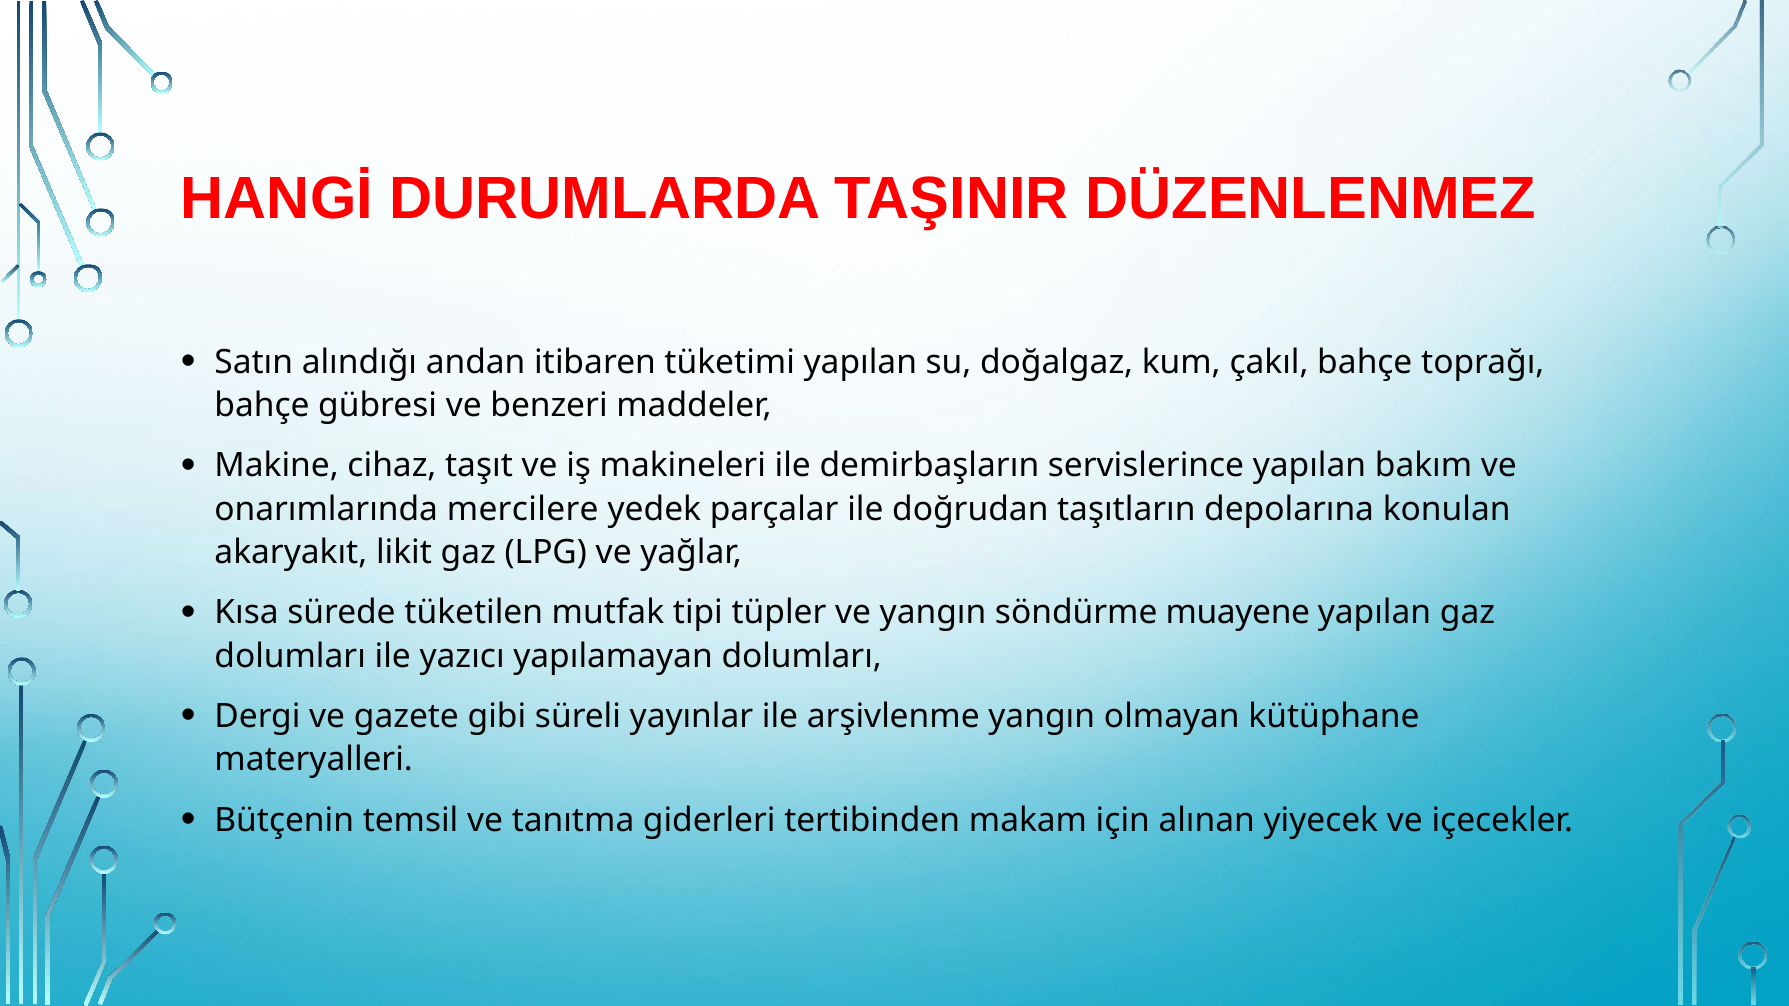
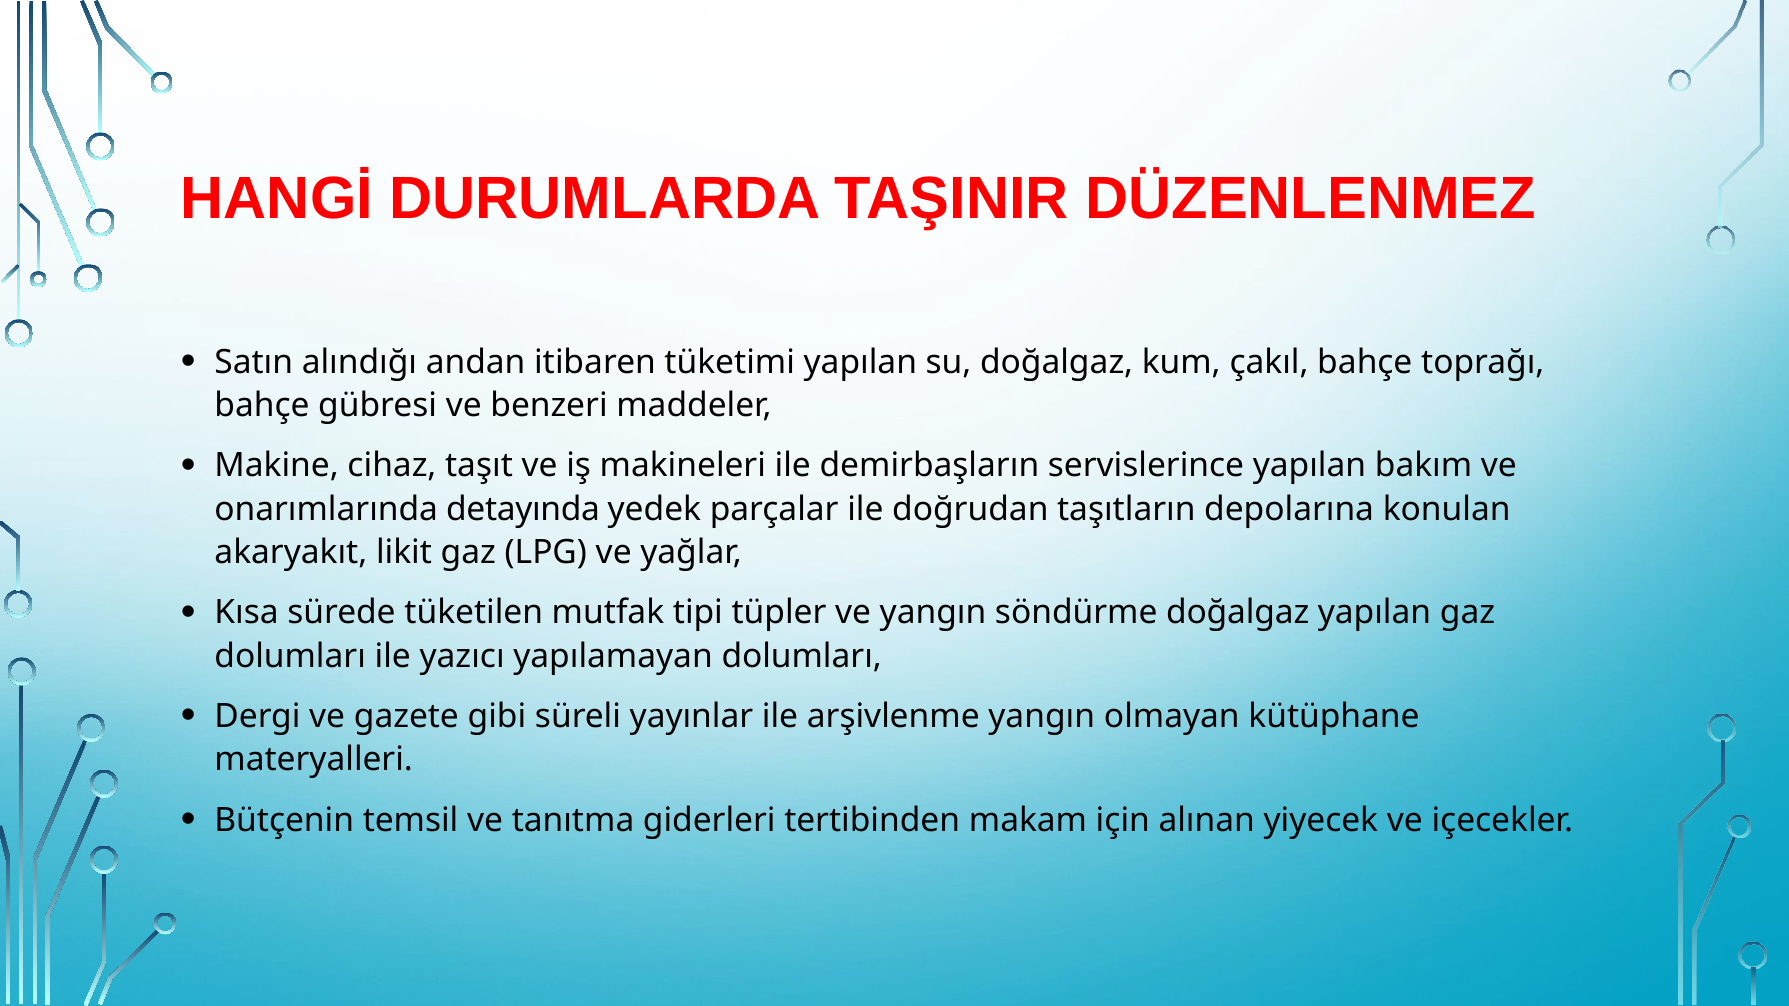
mercilere: mercilere -> detayında (523, 509)
söndürme muayene: muayene -> doğalgaz (1238, 613)
